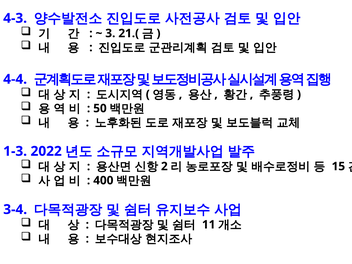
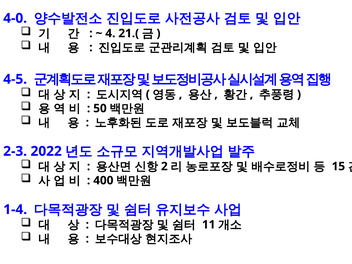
4-3: 4-3 -> 4-0 (15, 18)
3: 3 -> 4 (110, 33)
4-4: 4-4 -> 4-5 (15, 79)
1-3: 1-3 -> 2-3 (15, 151)
3-4: 3-4 -> 1-4 (15, 209)
